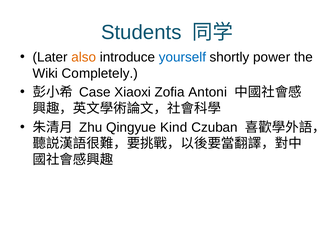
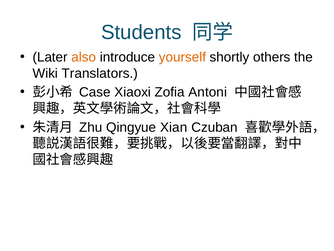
yourself colour: blue -> orange (182, 57)
power: power -> others (272, 57)
Completely: Completely -> Translators (100, 73)
Kind: Kind -> Xian (174, 127)
